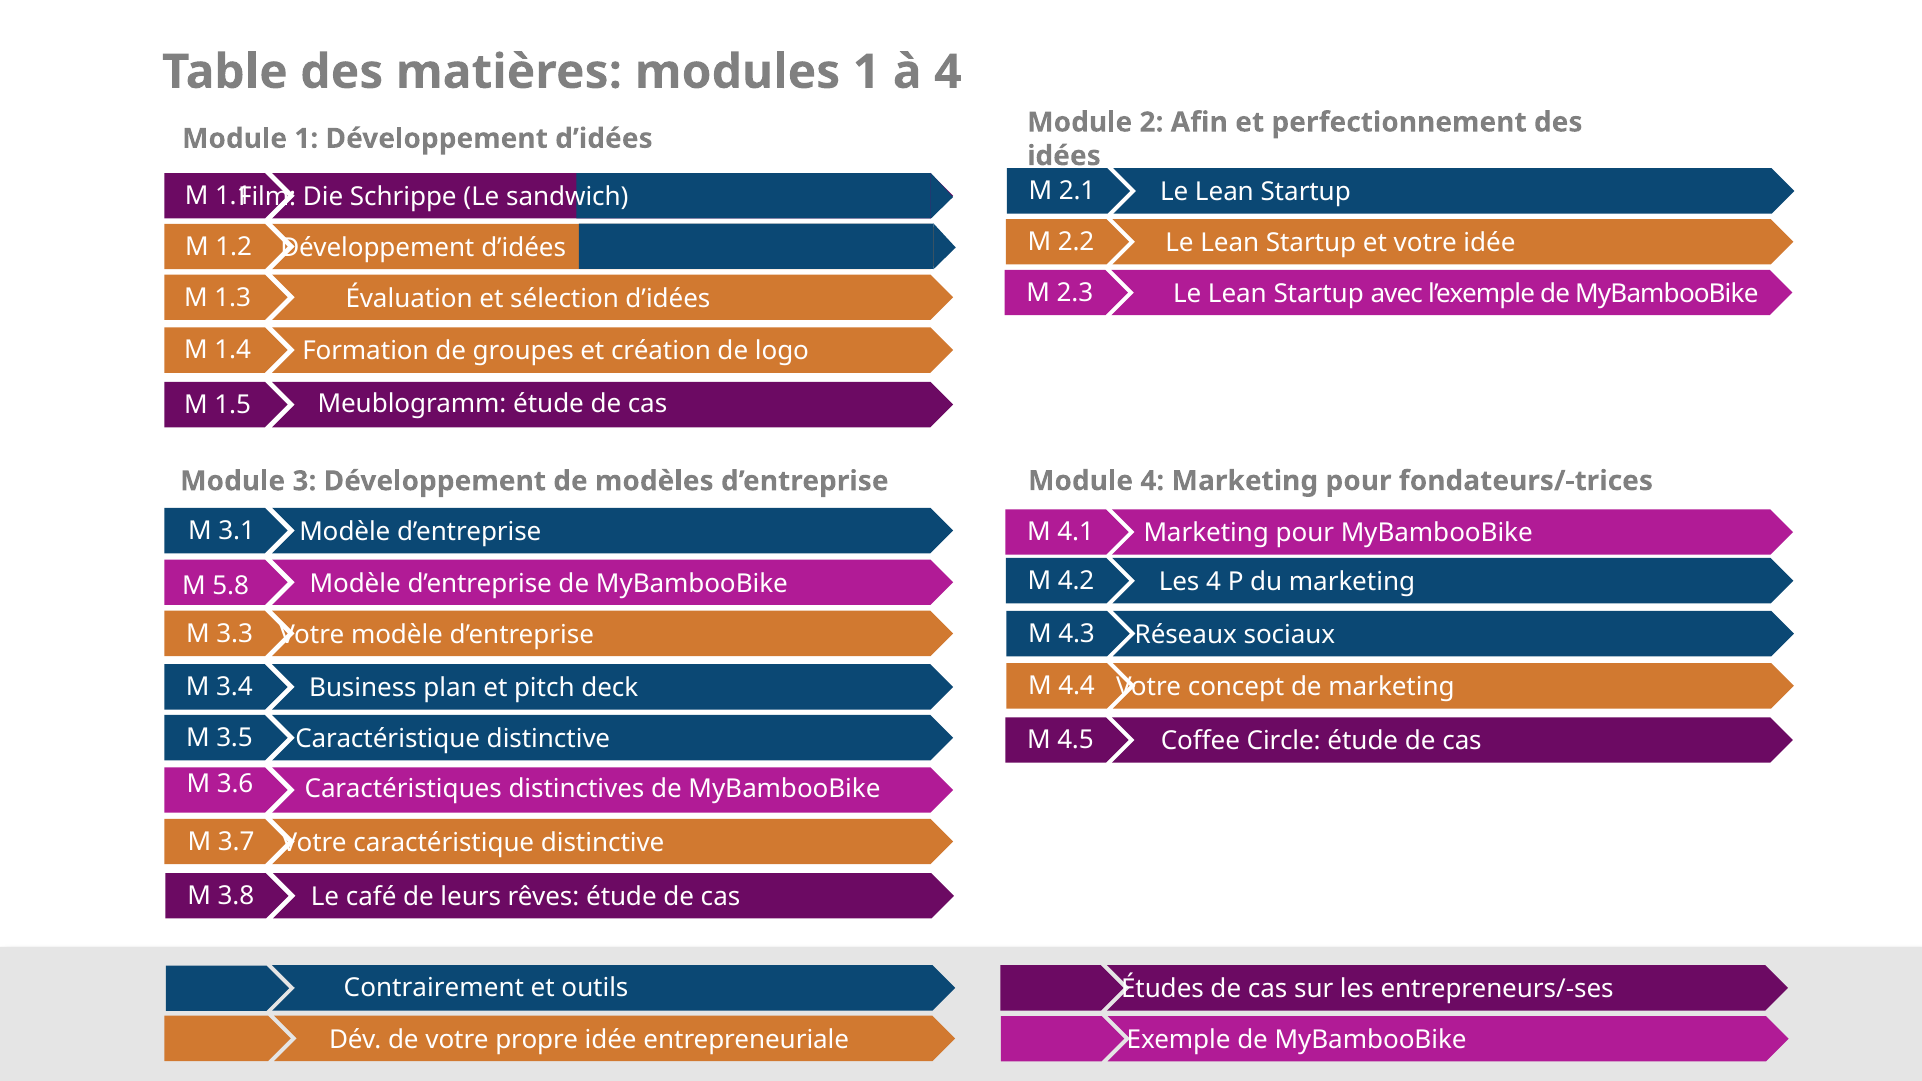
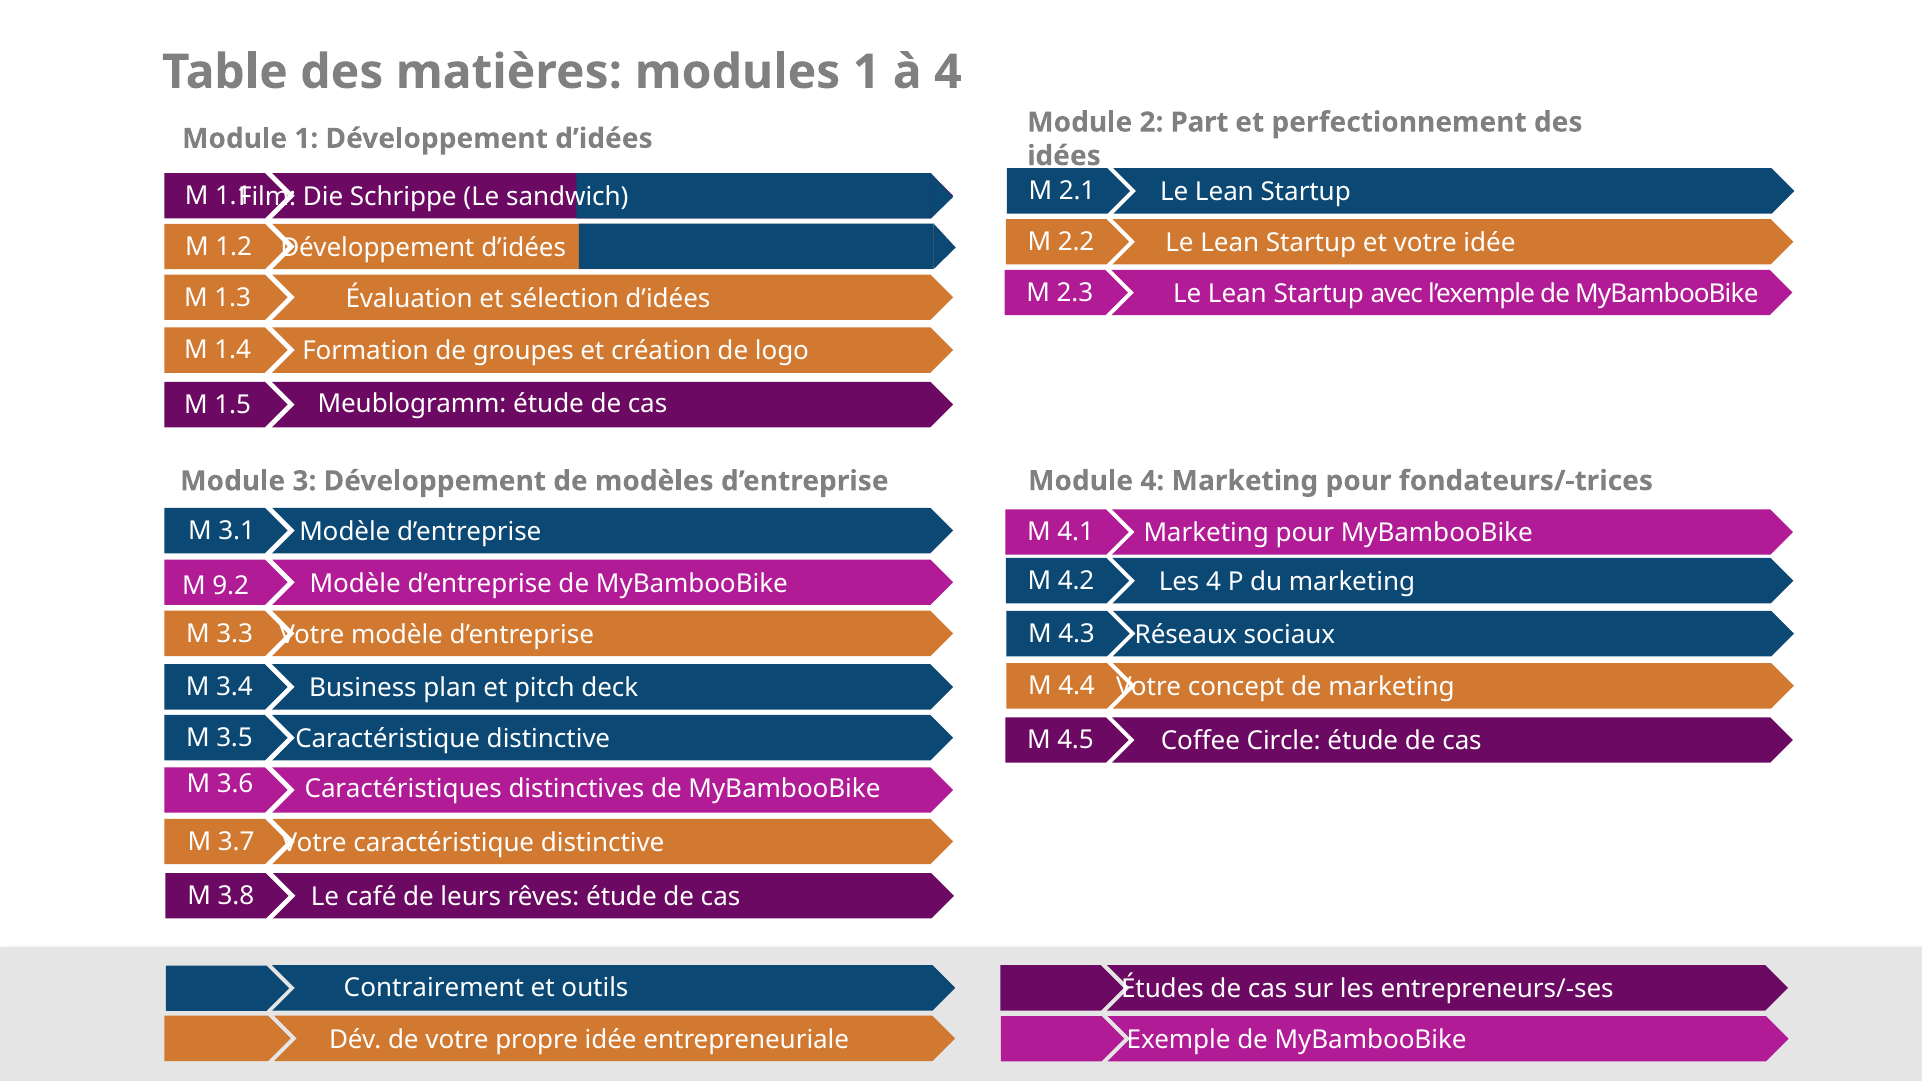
Afin: Afin -> Part (1199, 122)
5.8: 5.8 -> 9.2 (231, 586)
